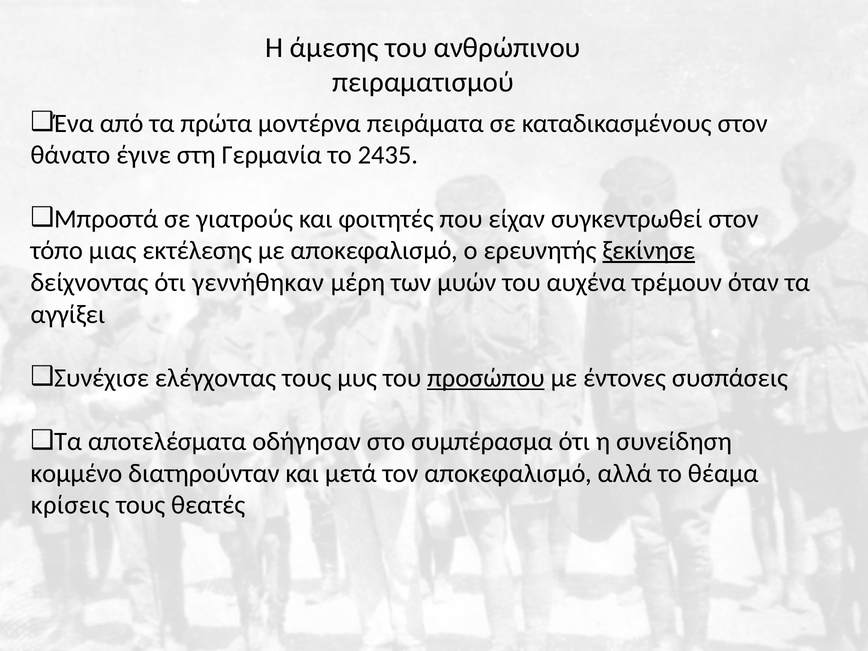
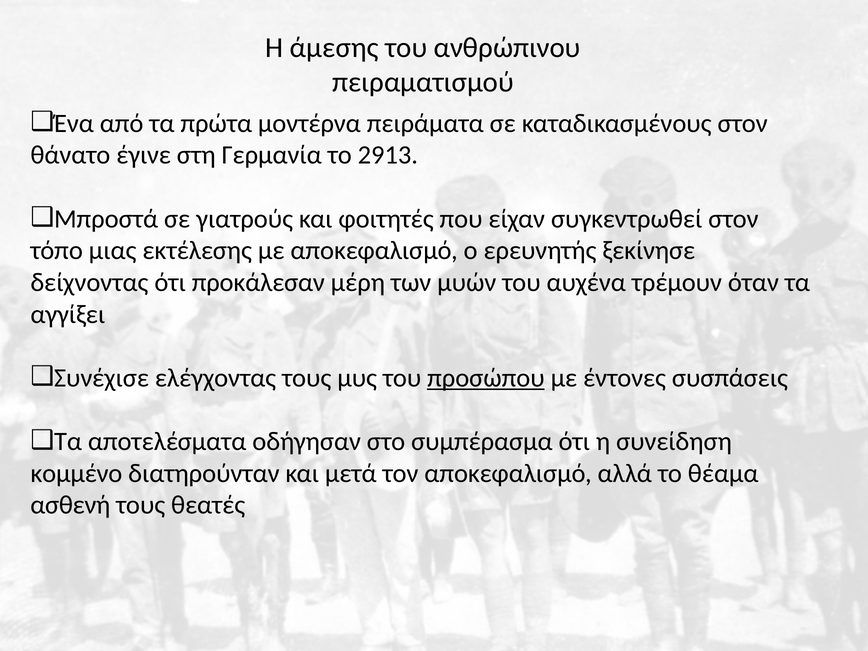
2435: 2435 -> 2913 (388, 155)
ξεκίνησε underline: present -> none (649, 251)
γεννήθηκαν: γεννήθηκαν -> προκάλεσαν (258, 282)
κρίσεις: κρίσεις -> ασθενή (70, 505)
